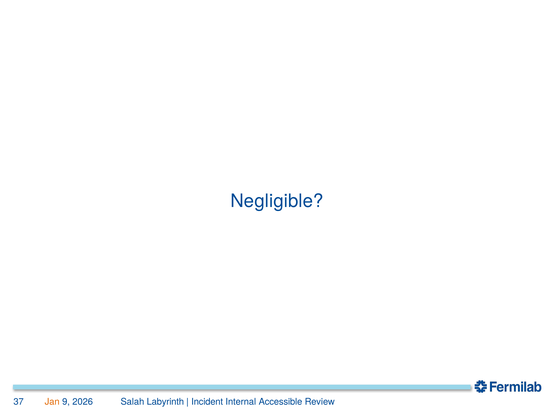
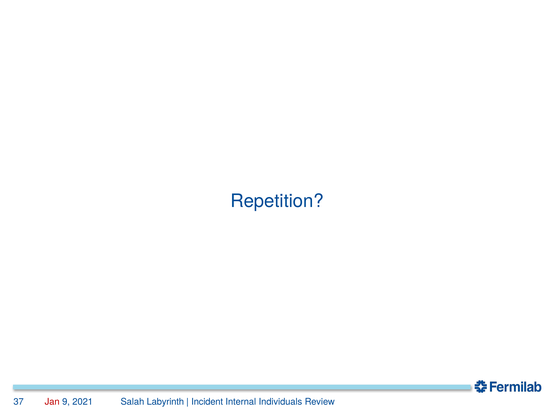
Negligible: Negligible -> Repetition (277, 201)
Jan colour: orange -> red (52, 401)
2026: 2026 -> 2021 (83, 401)
Accessible: Accessible -> Individuals (280, 401)
